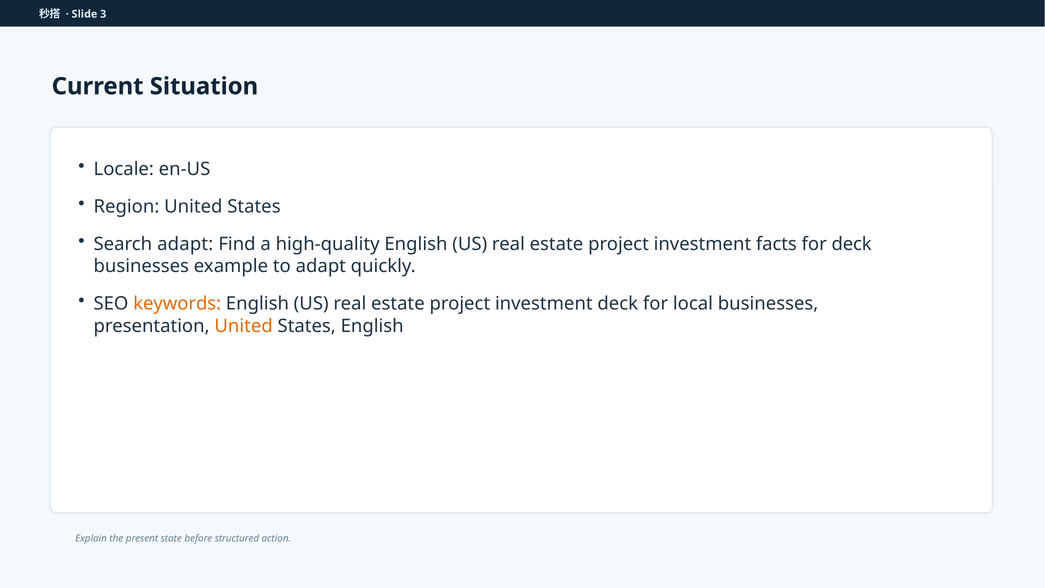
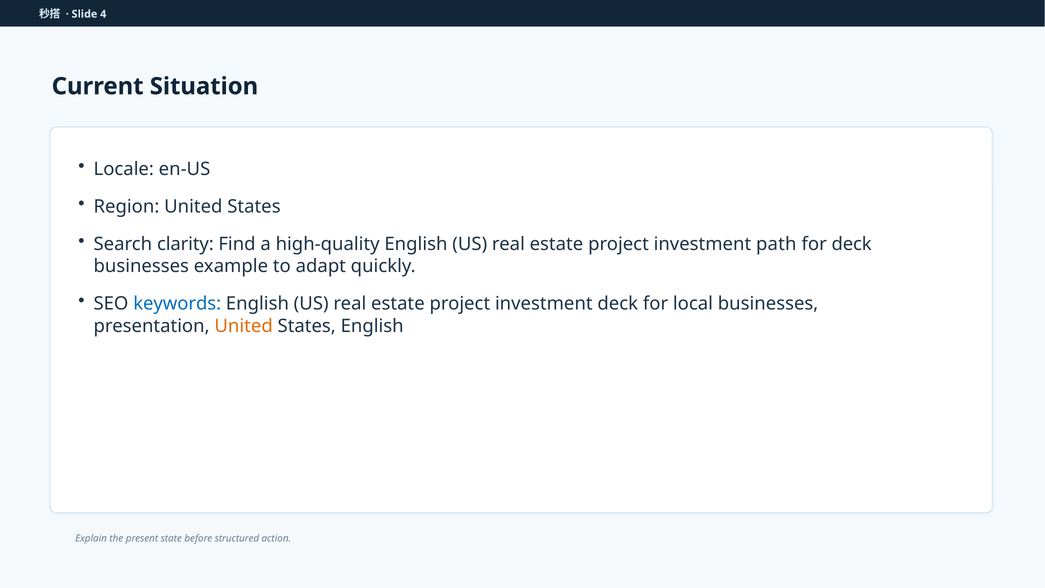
3: 3 -> 4 (103, 14)
Search adapt: adapt -> clarity (185, 244)
facts: facts -> path (776, 244)
keywords colour: orange -> blue (177, 304)
